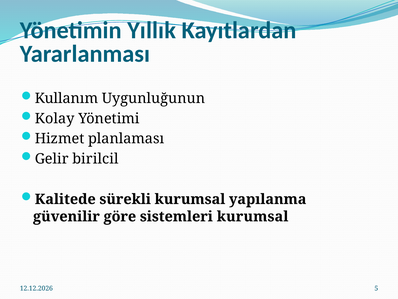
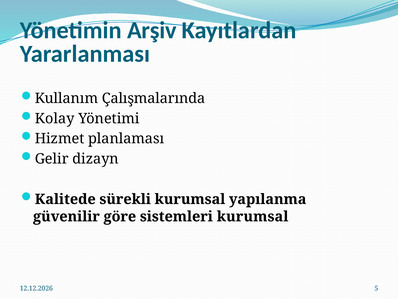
Yıllık: Yıllık -> Arşiv (152, 30)
Uygunluğunun: Uygunluğunun -> Çalışmalarında (154, 98)
birilcil: birilcil -> dizayn (96, 159)
